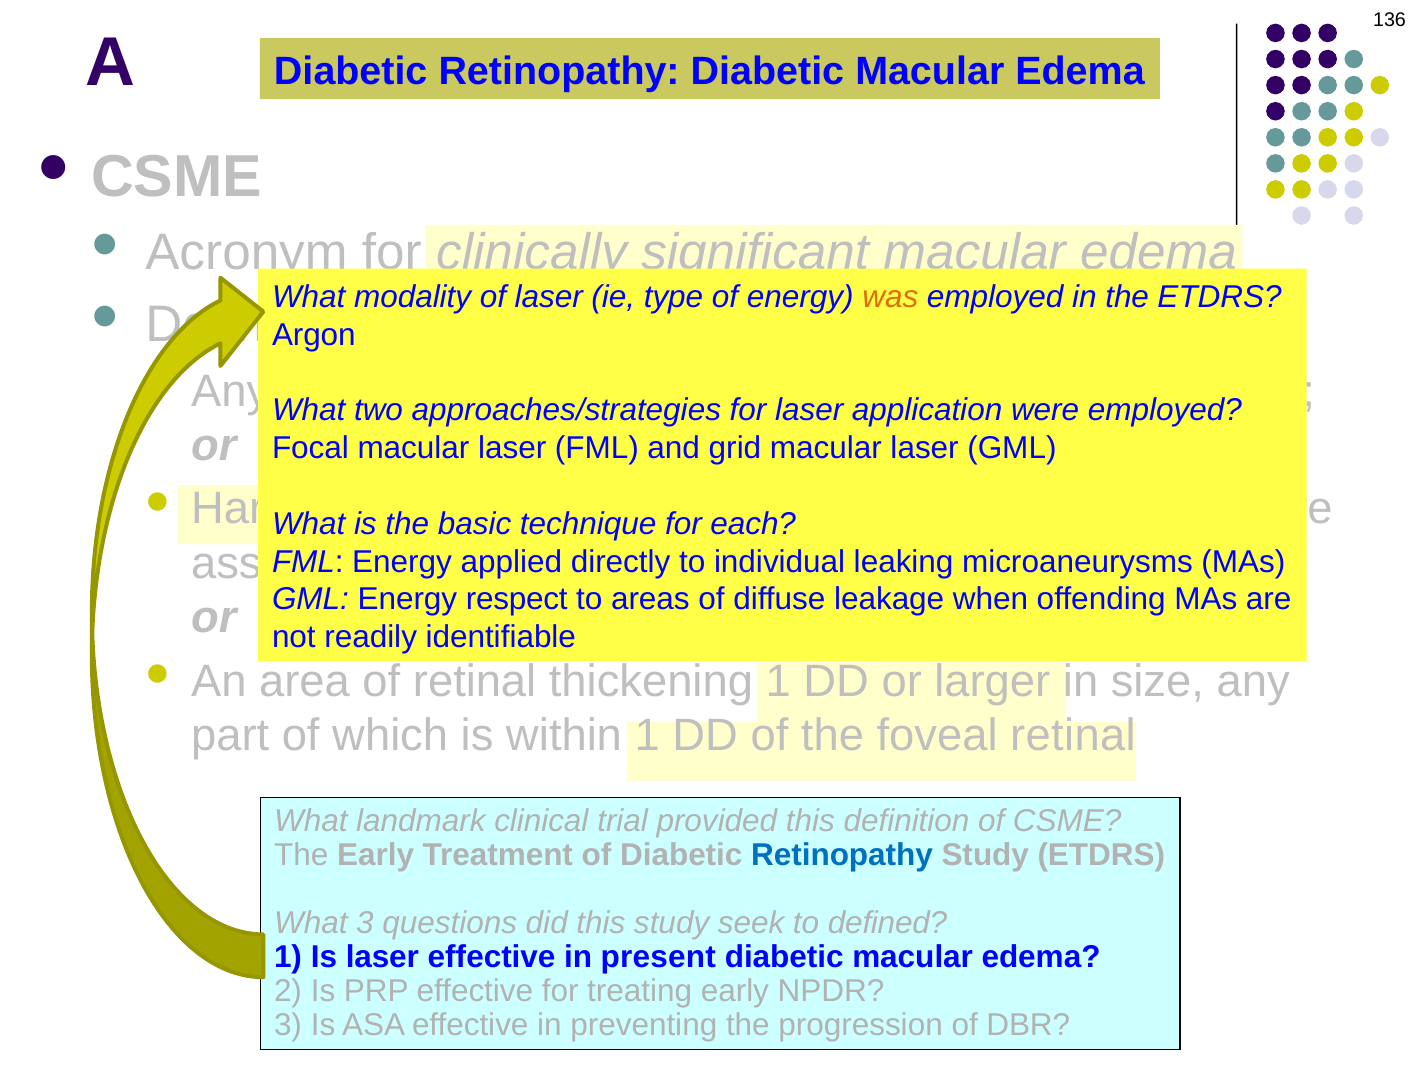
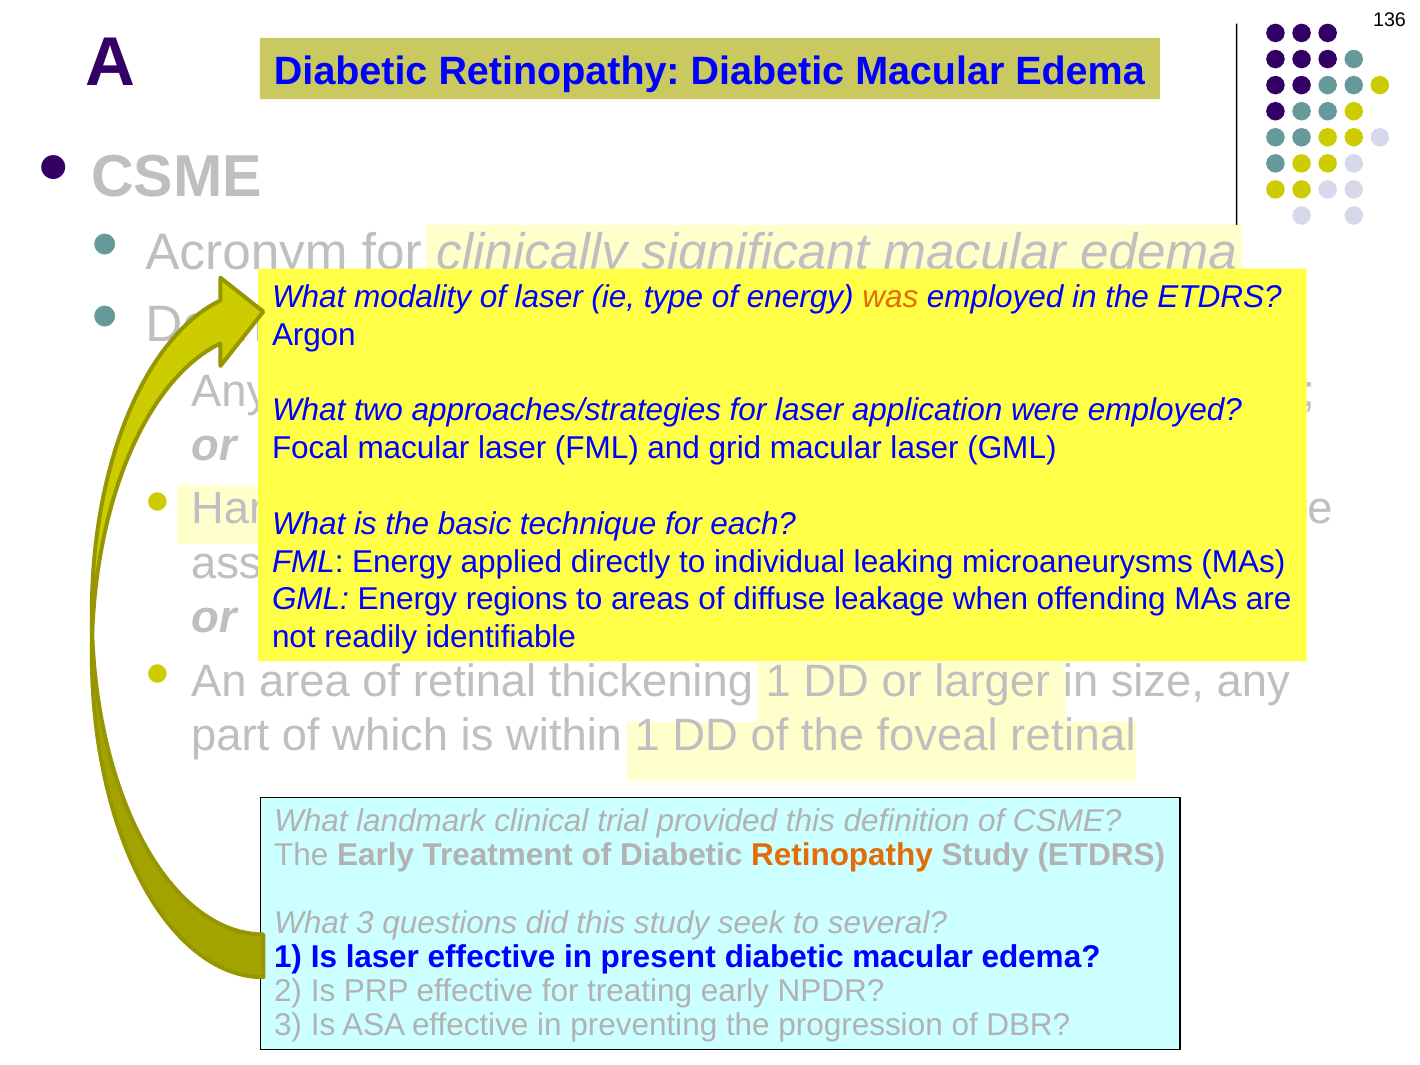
respect: respect -> regions (517, 600)
Retinopathy colour: blue -> orange (842, 855)
defined: defined -> several (887, 923)
